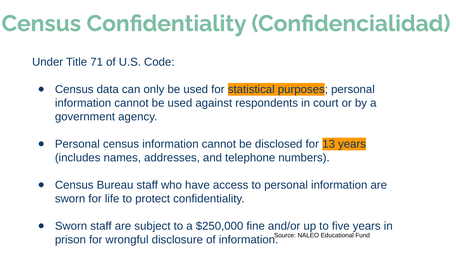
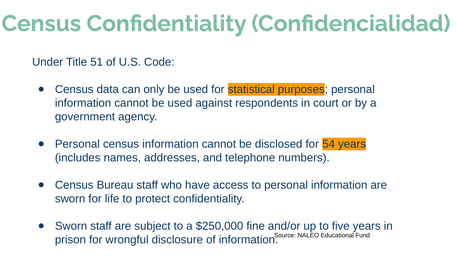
71: 71 -> 51 (97, 62)
13: 13 -> 54 (329, 144)
